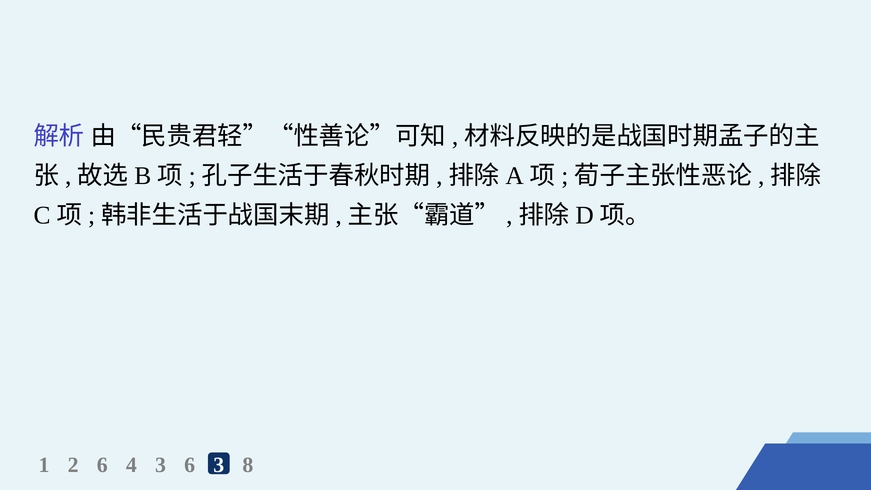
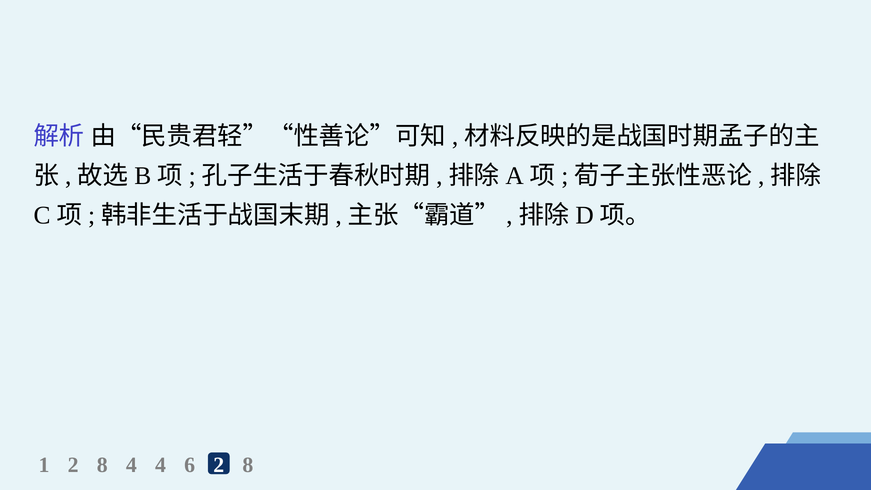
1 2 6: 6 -> 8 (102, 465)
4 3: 3 -> 4 (161, 465)
6 3: 3 -> 2 (219, 465)
